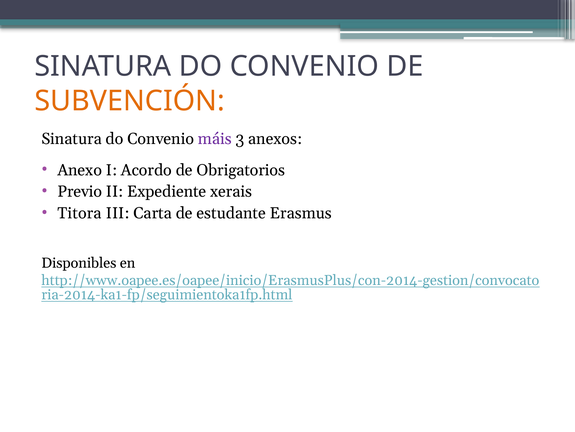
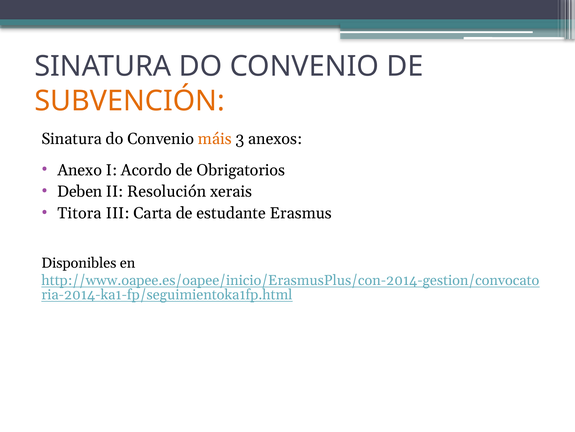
máis colour: purple -> orange (215, 139)
Previo: Previo -> Deben (80, 191)
Expediente: Expediente -> Resolución (167, 191)
